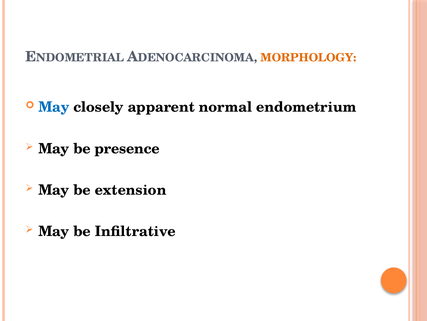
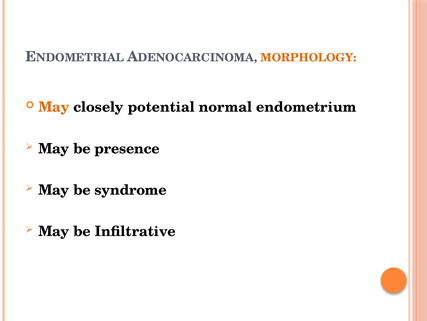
May colour: blue -> orange (54, 107)
apparent: apparent -> potential (161, 107)
extension: extension -> syndrome (131, 190)
